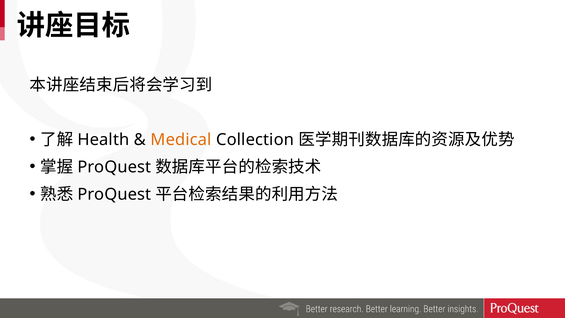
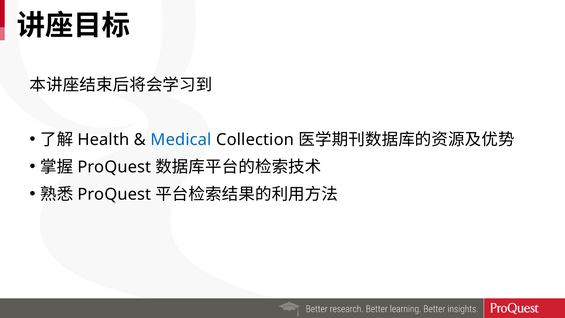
Medical colour: orange -> blue (181, 140)
